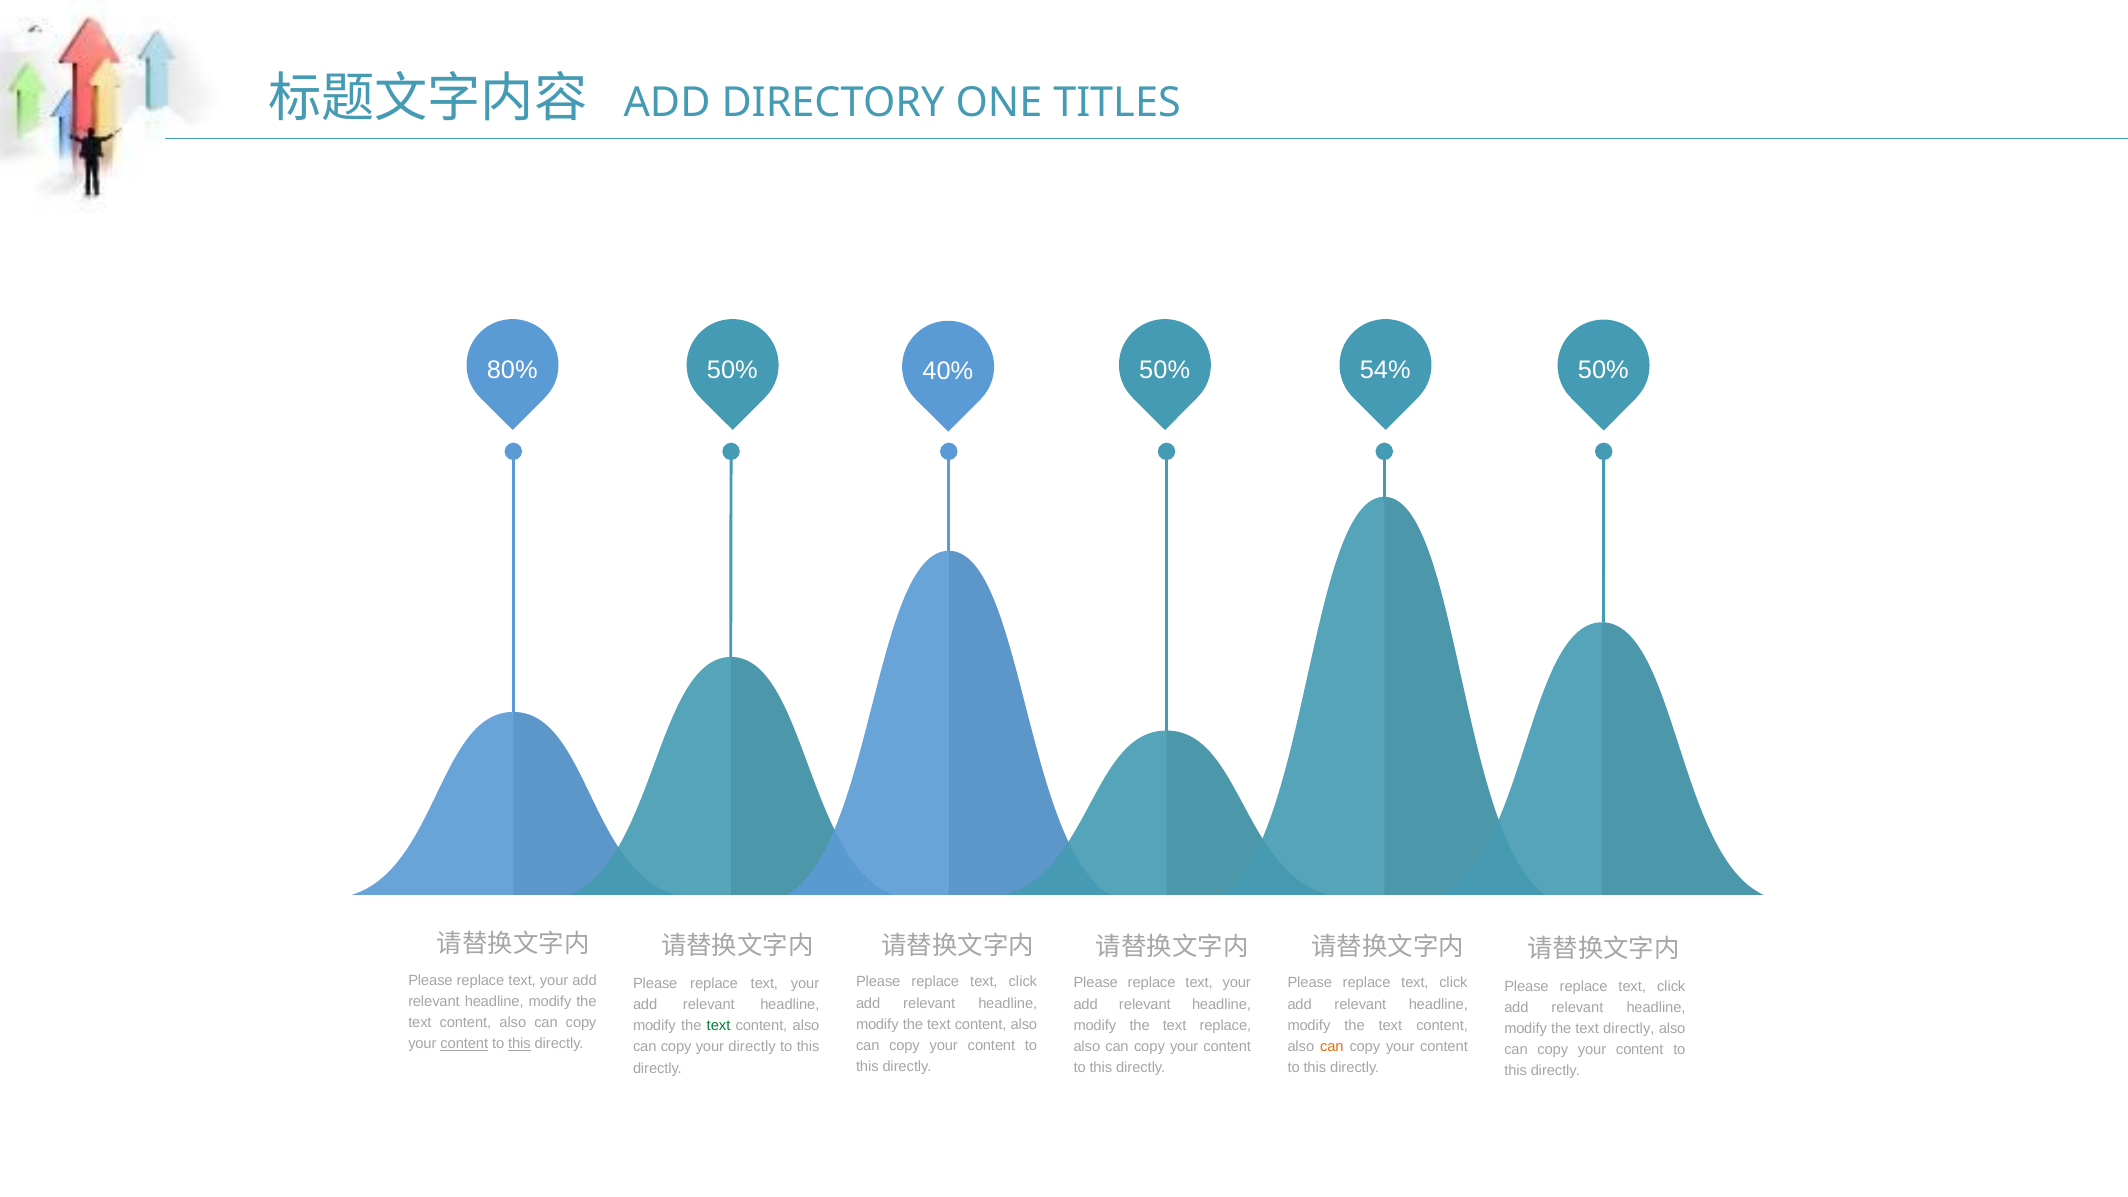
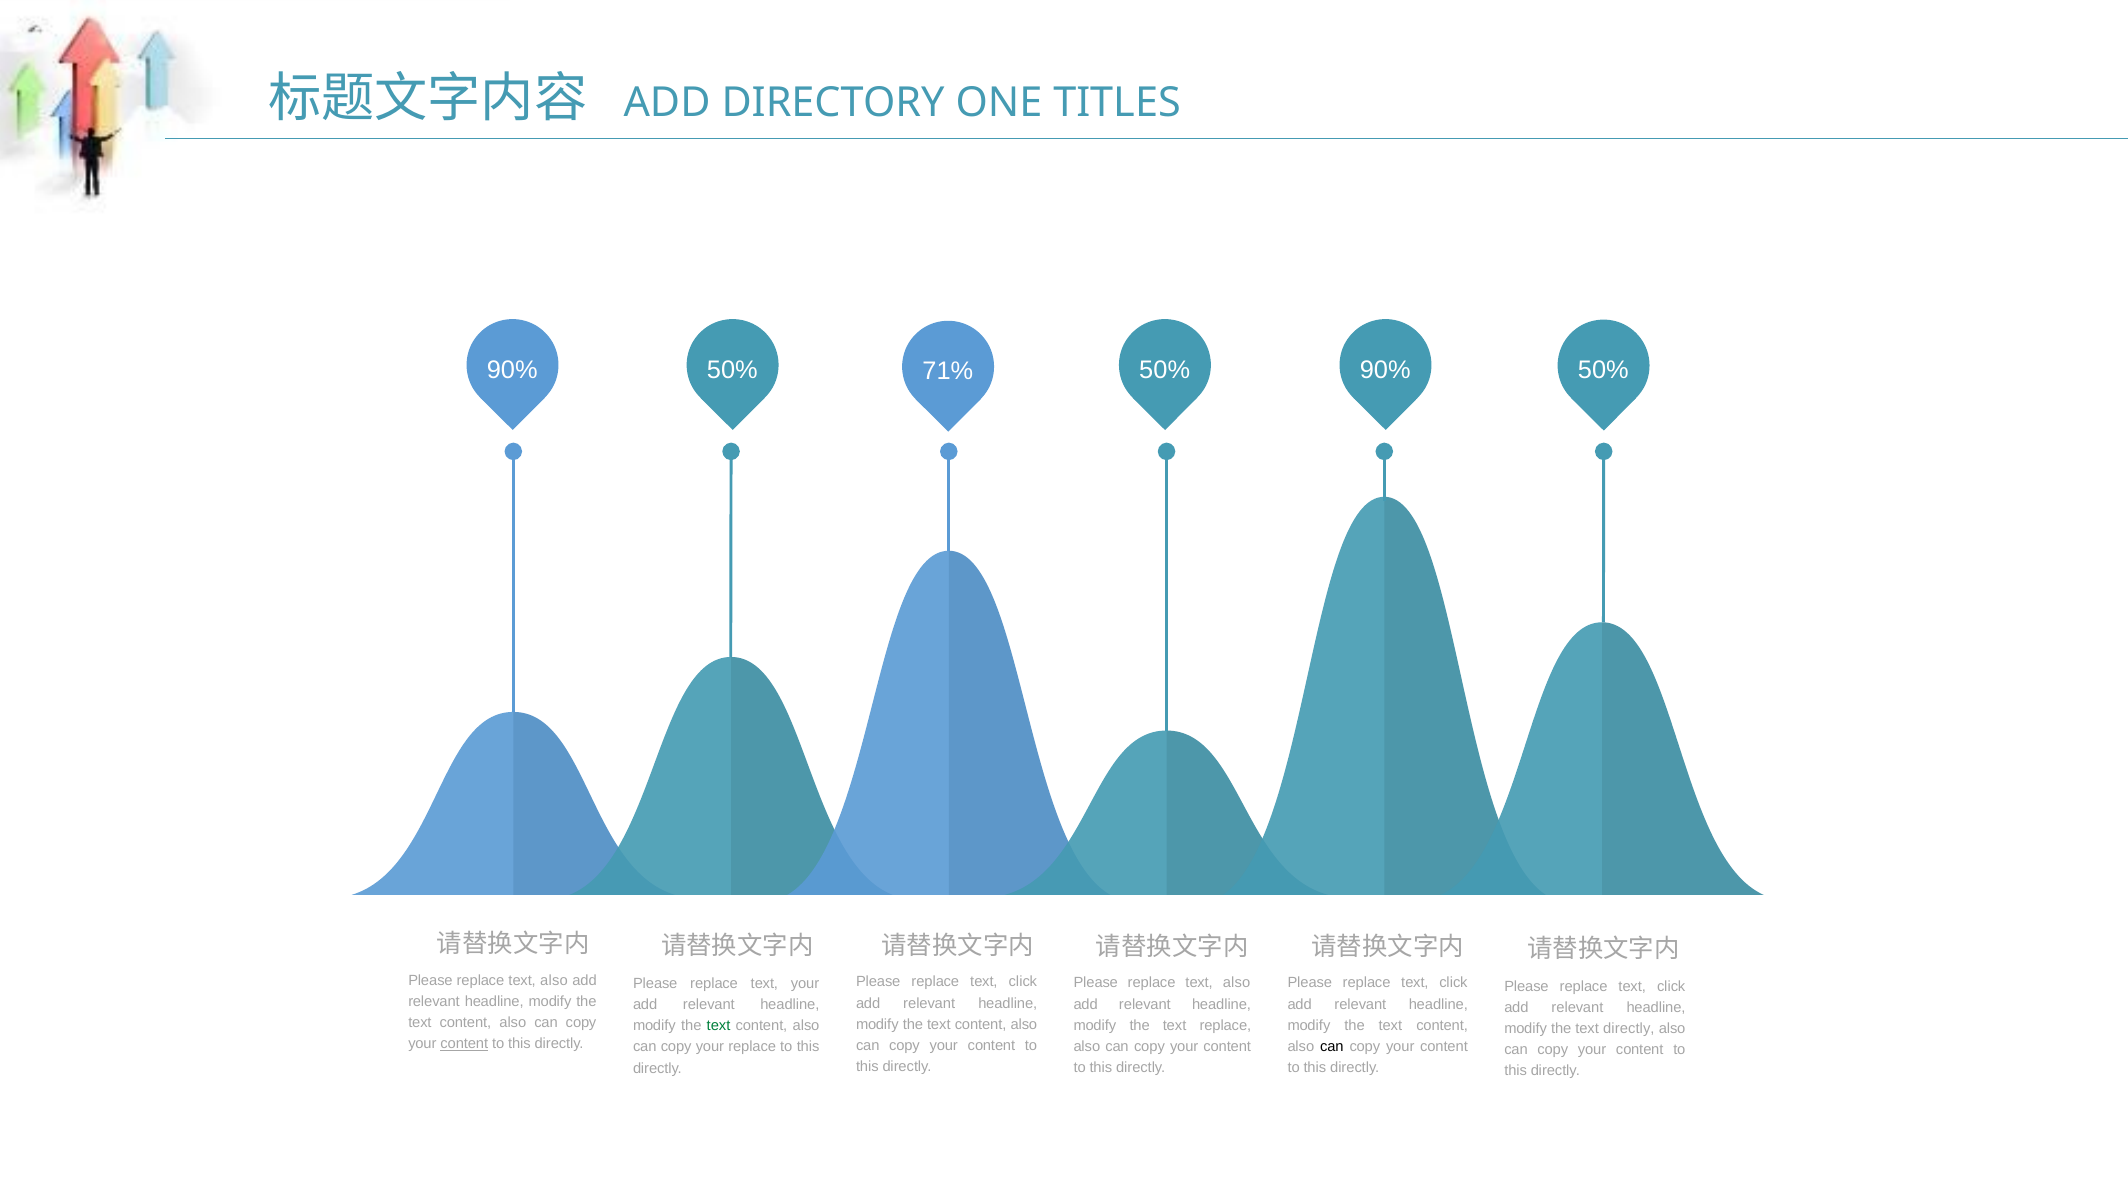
80%: 80% -> 90% (512, 370)
40%: 40% -> 71% (948, 371)
54%: 54% -> 90% (1385, 370)
your: your -> also (554, 980)
your: your -> also (1237, 983)
this underline: present -> none (519, 1044)
can colour: orange -> black (1332, 1046)
your directly: directly -> replace (752, 1047)
